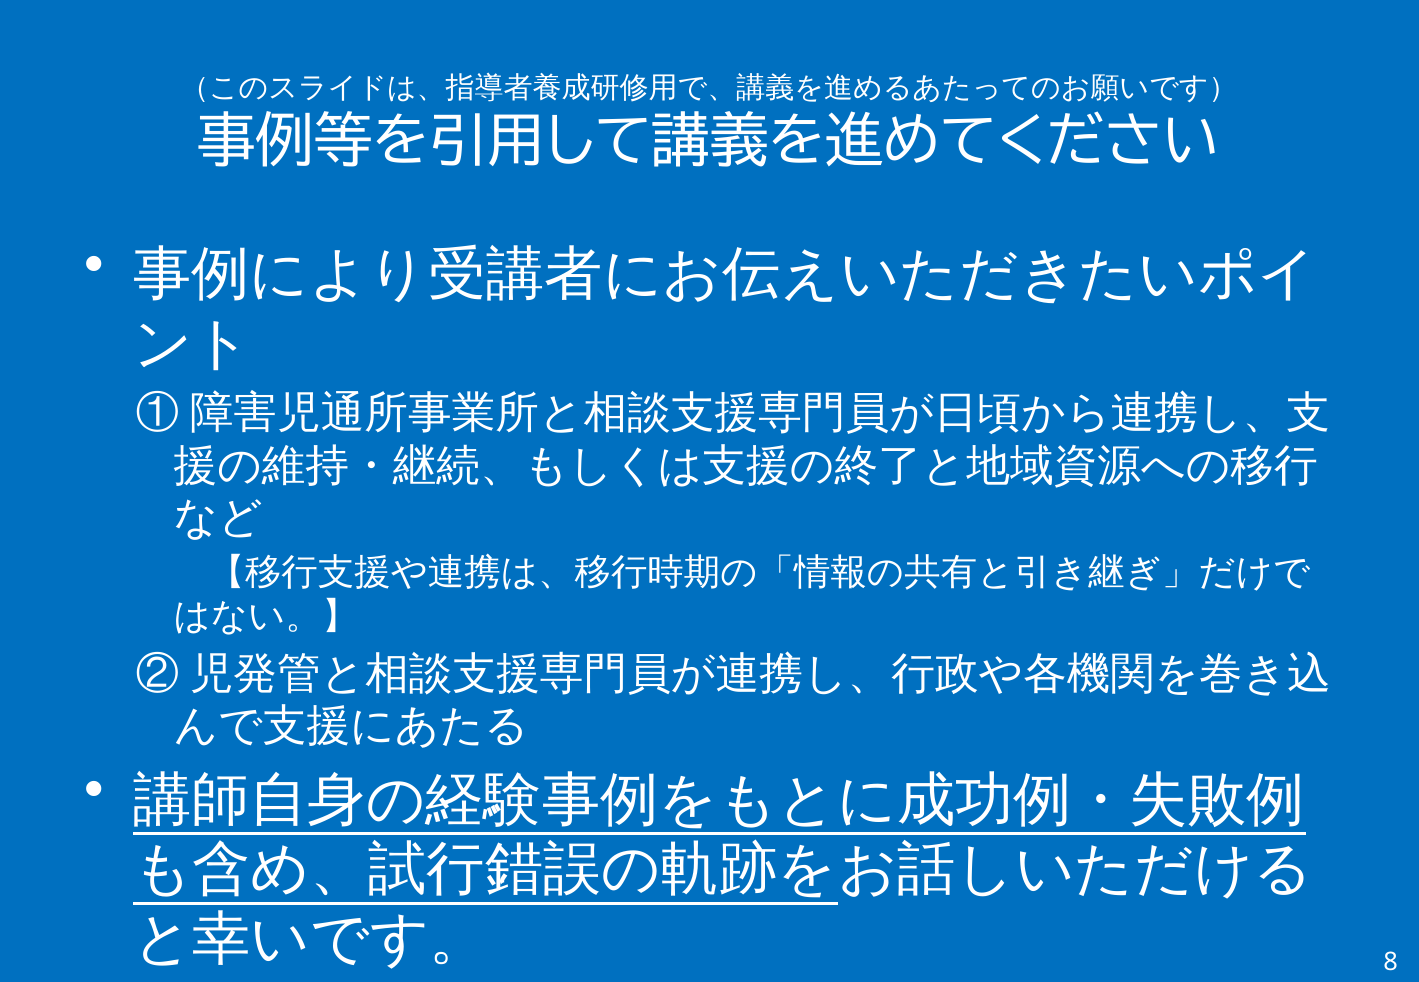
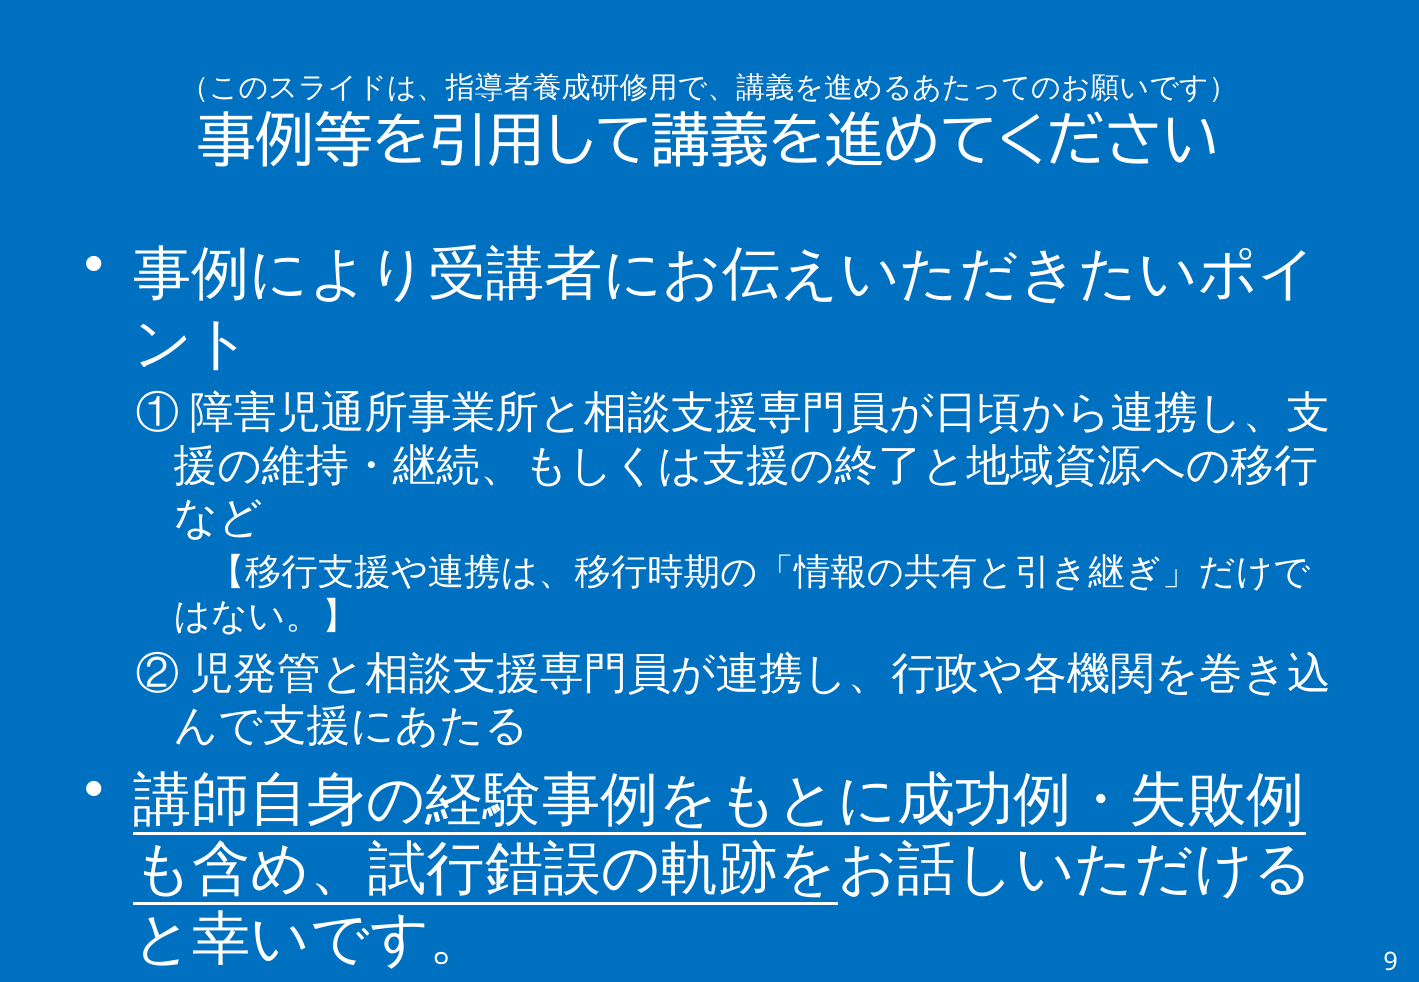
8: 8 -> 9 (1391, 962)
